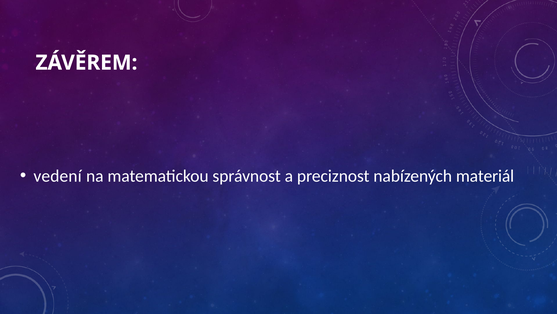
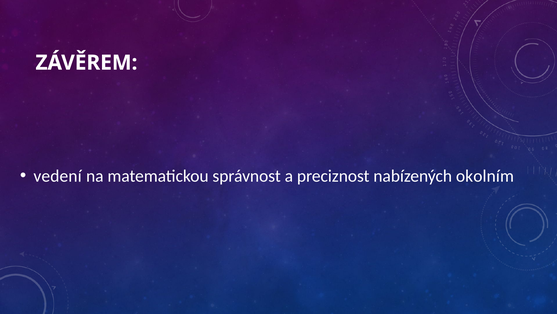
materiál: materiál -> okolním (485, 176)
